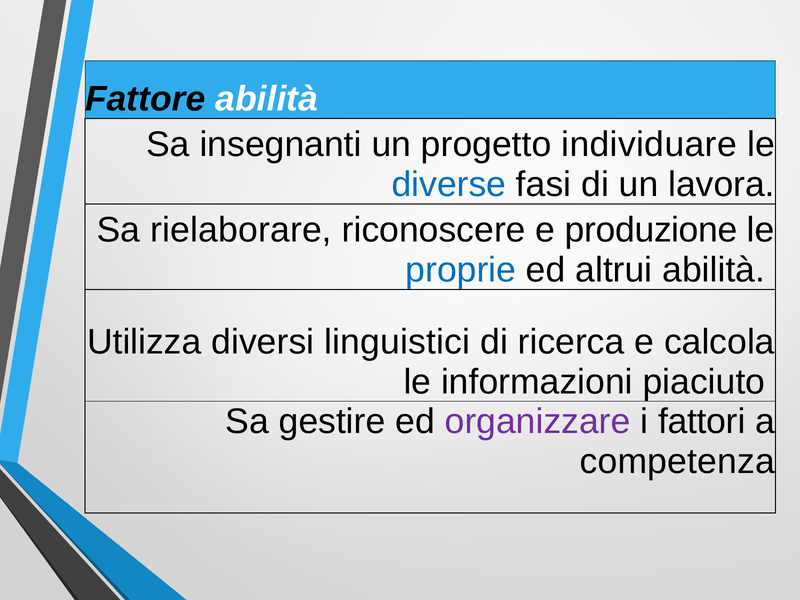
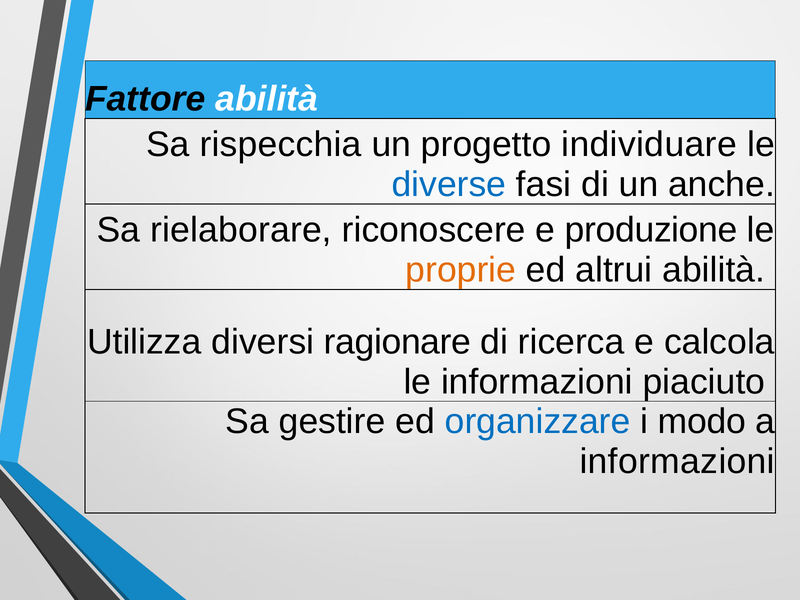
insegnanti: insegnanti -> rispecchia (281, 145)
lavora: lavora -> anche (722, 185)
proprie colour: blue -> orange (461, 270)
linguistici: linguistici -> ragionare (397, 342)
organizzare colour: purple -> blue (538, 422)
fattori: fattori -> modo (702, 422)
competenza: competenza -> informazioni (677, 462)
